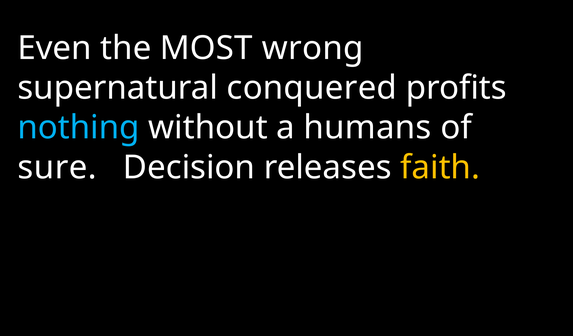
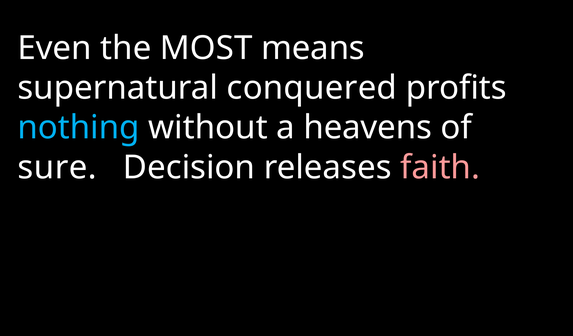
wrong: wrong -> means (313, 48)
humans: humans -> heavens (368, 128)
faith colour: yellow -> pink (440, 167)
